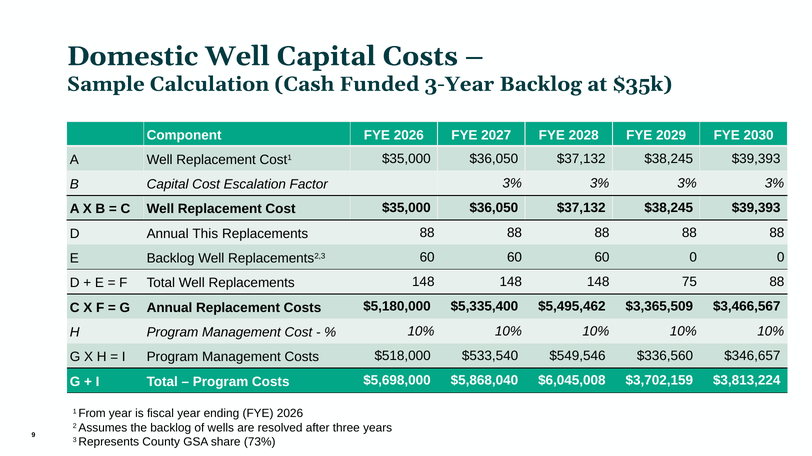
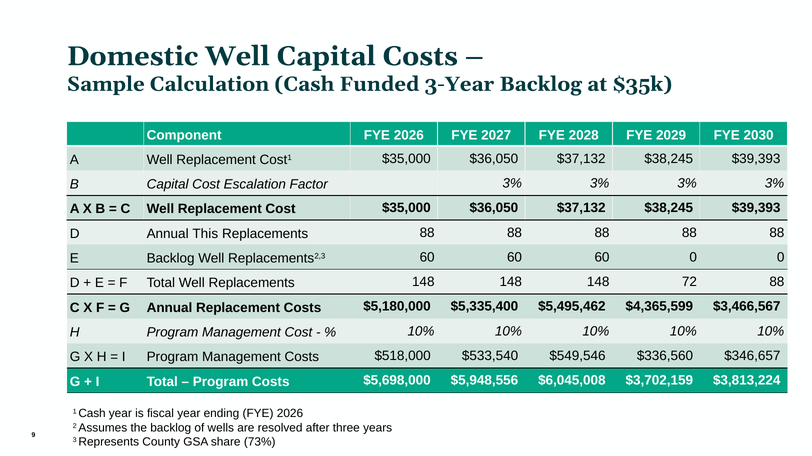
75: 75 -> 72 (689, 282)
$3,365,509: $3,365,509 -> $4,365,599 (659, 307)
$5,868,040: $5,868,040 -> $5,948,556 (484, 381)
1 From: From -> Cash (92, 414)
